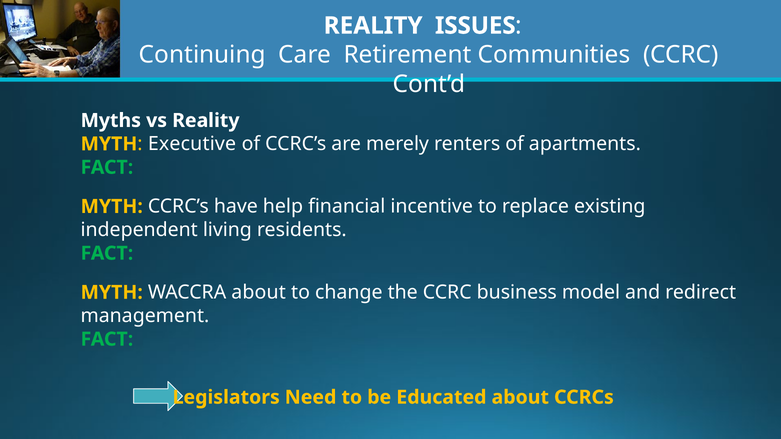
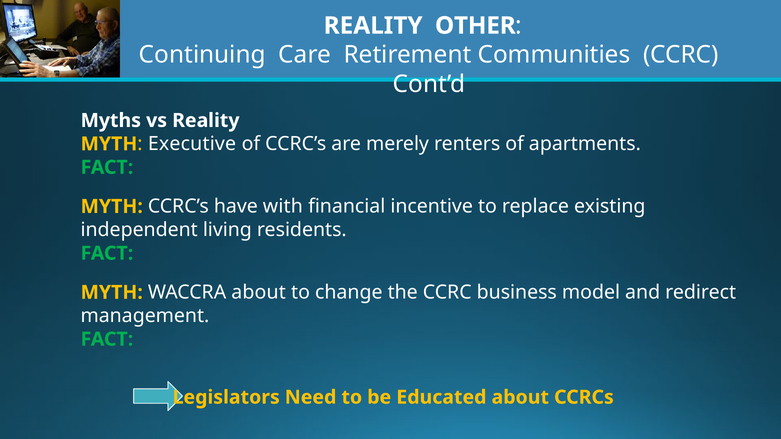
ISSUES: ISSUES -> OTHER (475, 26)
help: help -> with (283, 207)
